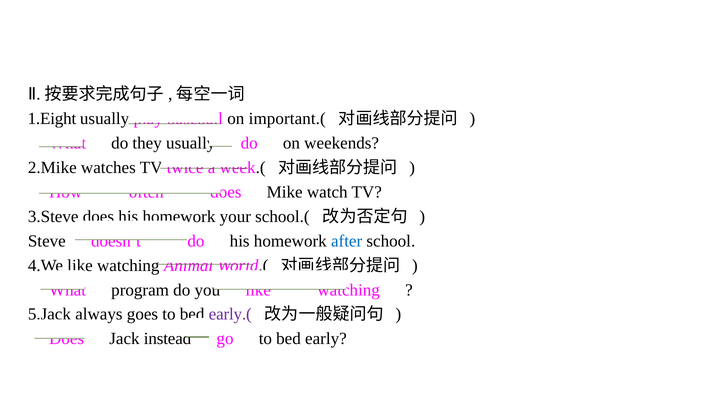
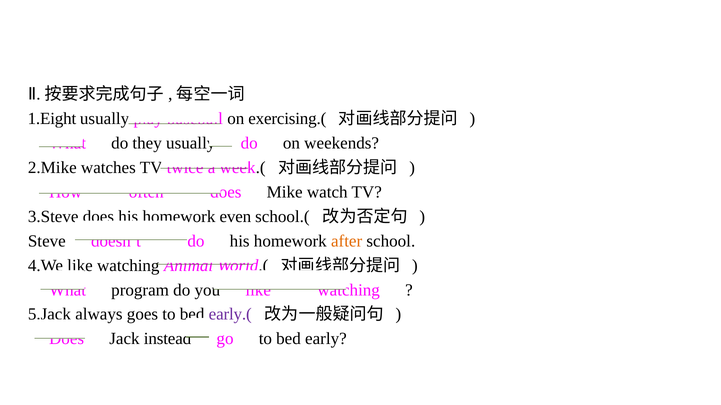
important.(: important.( -> exercising.( (287, 119)
your: your -> even (235, 217)
after colour: blue -> orange (347, 241)
